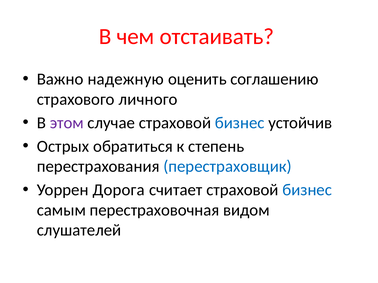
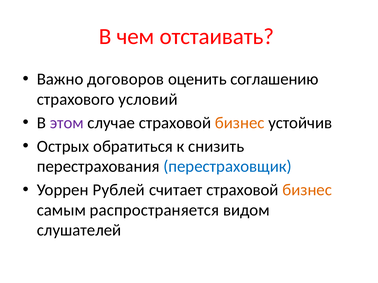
надежную: надежную -> договоров (126, 79)
личного: личного -> условий (148, 99)
бизнес colour: blue -> orange (240, 123)
степень: степень -> снизить (216, 147)
Дорога: Дорога -> Рублей (119, 190)
бизнес colour: blue -> orange (307, 190)
перестраховочная: перестраховочная -> распространяется (154, 210)
